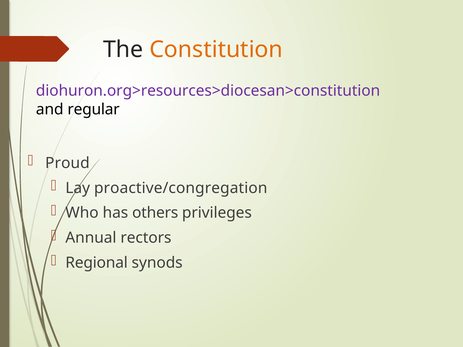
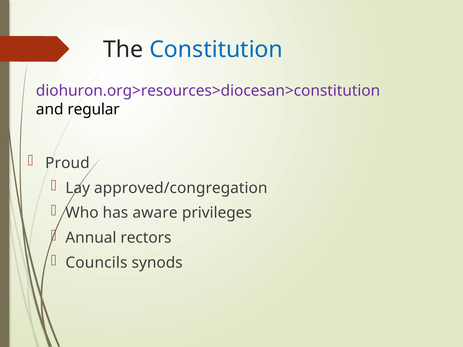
Constitution colour: orange -> blue (216, 49)
proactive/congregation: proactive/congregation -> approved/congregation (181, 188)
others: others -> aware (155, 213)
Regional: Regional -> Councils (96, 263)
